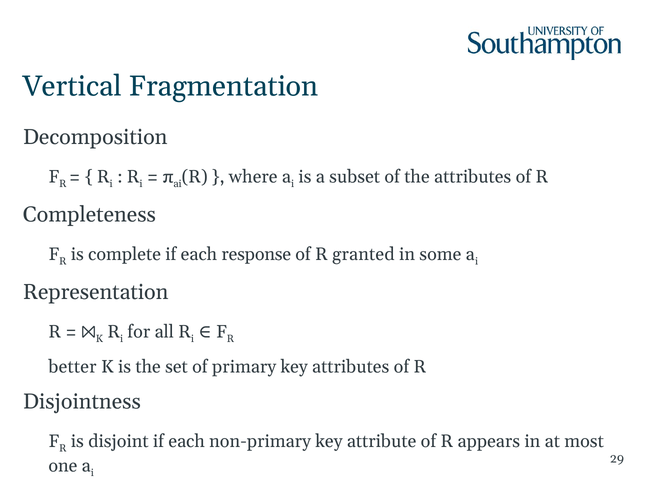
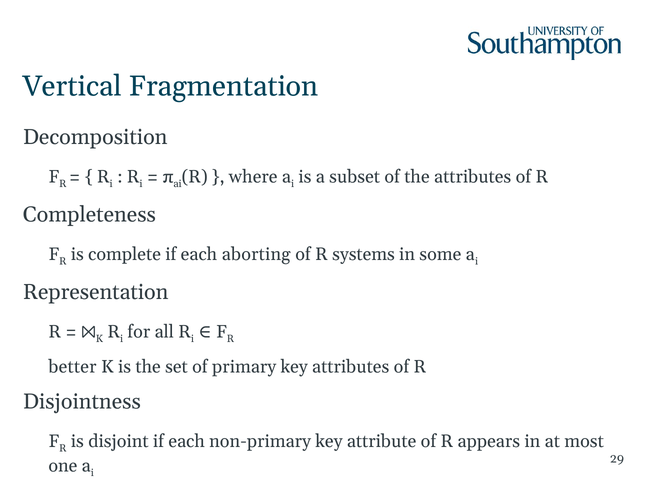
response: response -> aborting (256, 254)
granted: granted -> systems (364, 254)
